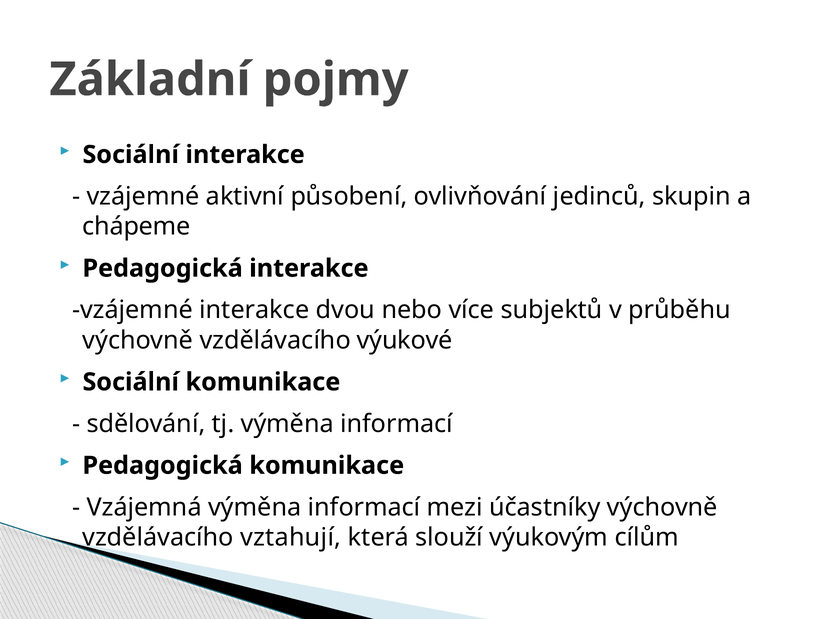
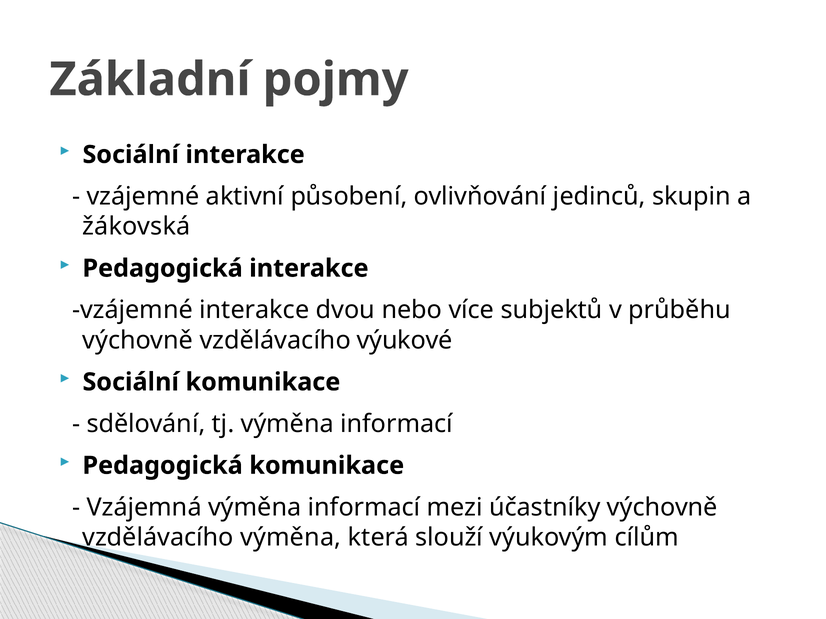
chápeme: chápeme -> žákovská (136, 227)
vzdělávacího vztahují: vztahují -> výměna (291, 538)
